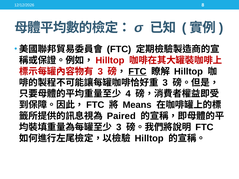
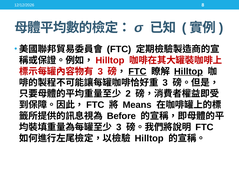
Hilltop underline: none -> present (189, 72)
4: 4 -> 2 (128, 94)
Paired: Paired -> Before (121, 116)
